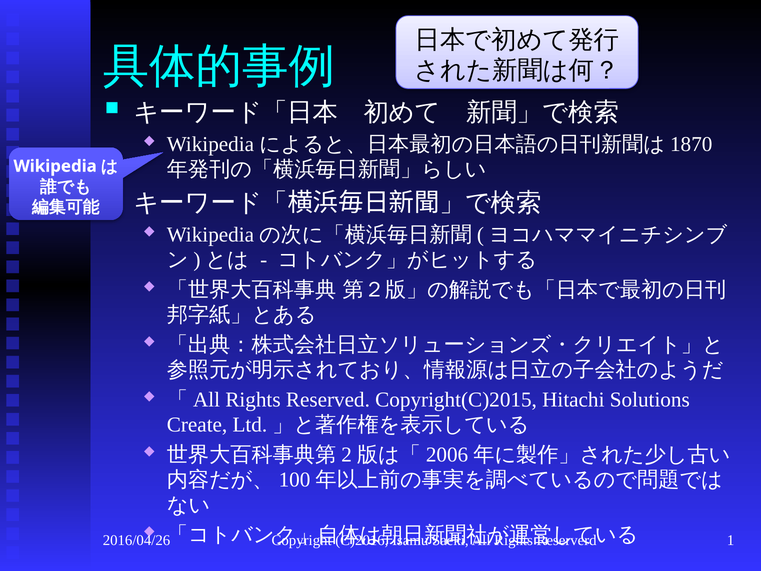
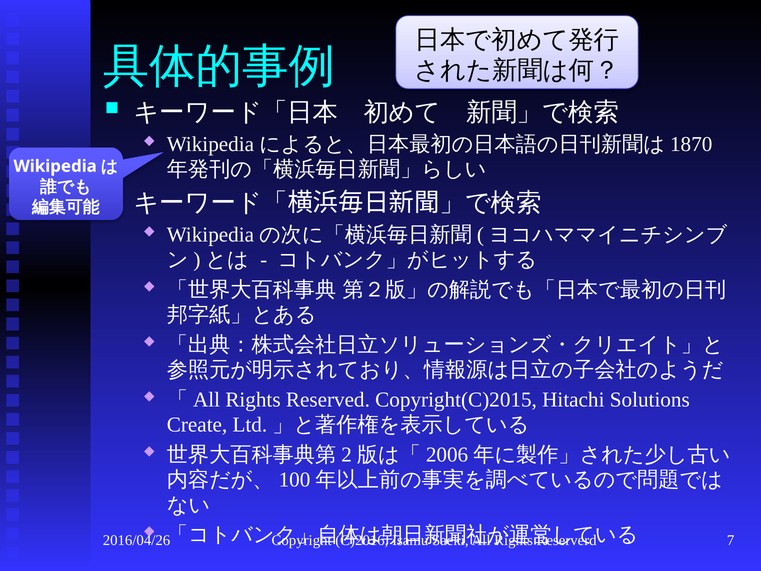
1: 1 -> 7 (731, 540)
